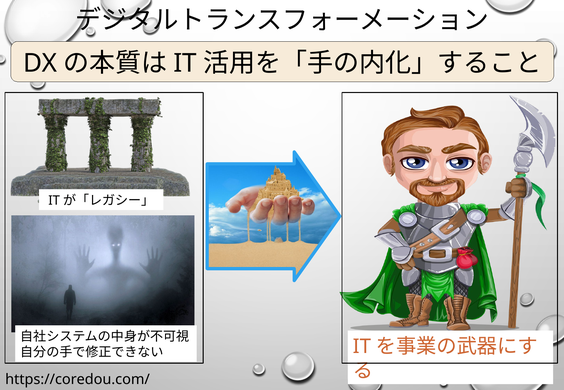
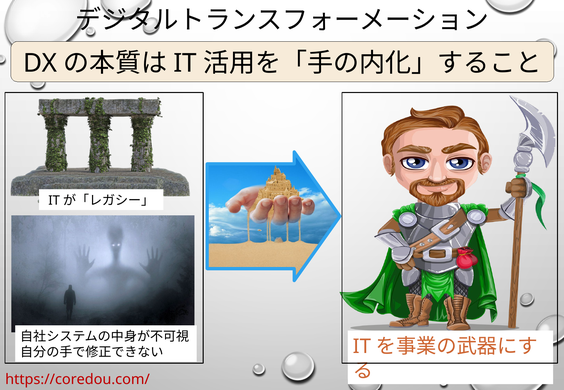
https://coredou.com/ colour: black -> red (78, 380)
